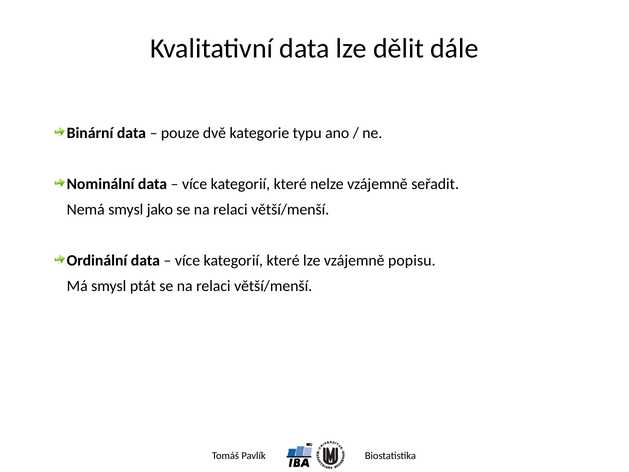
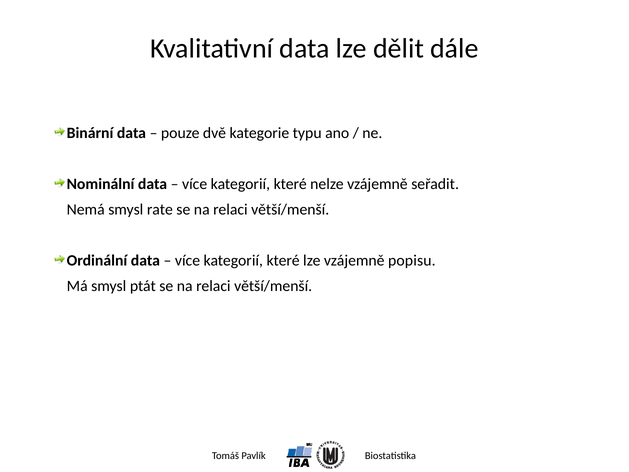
jako: jako -> rate (160, 210)
